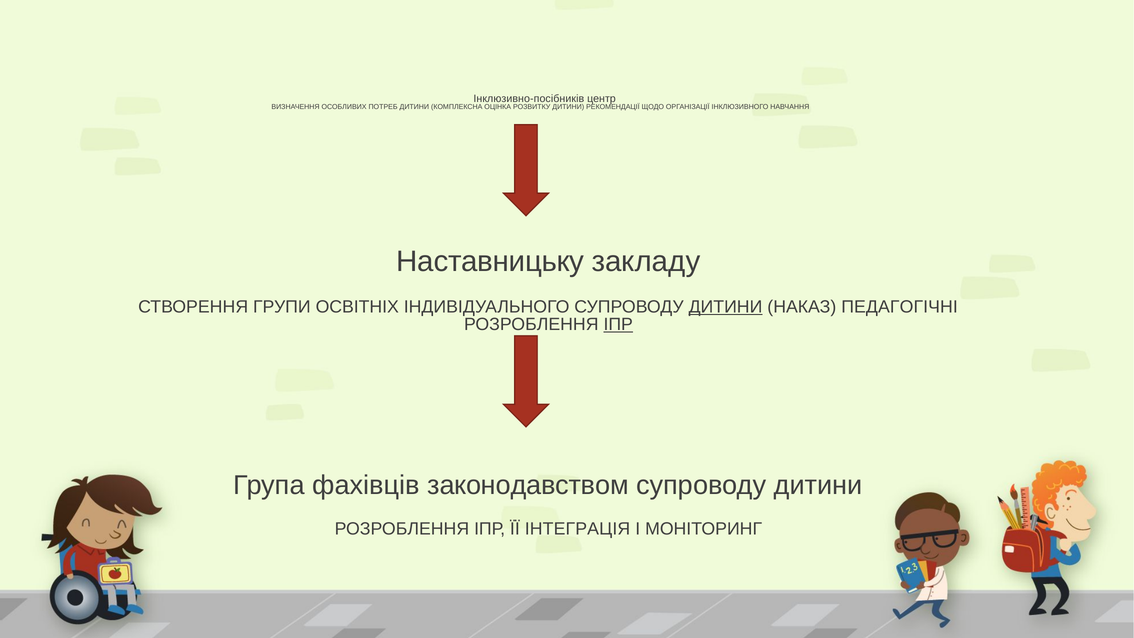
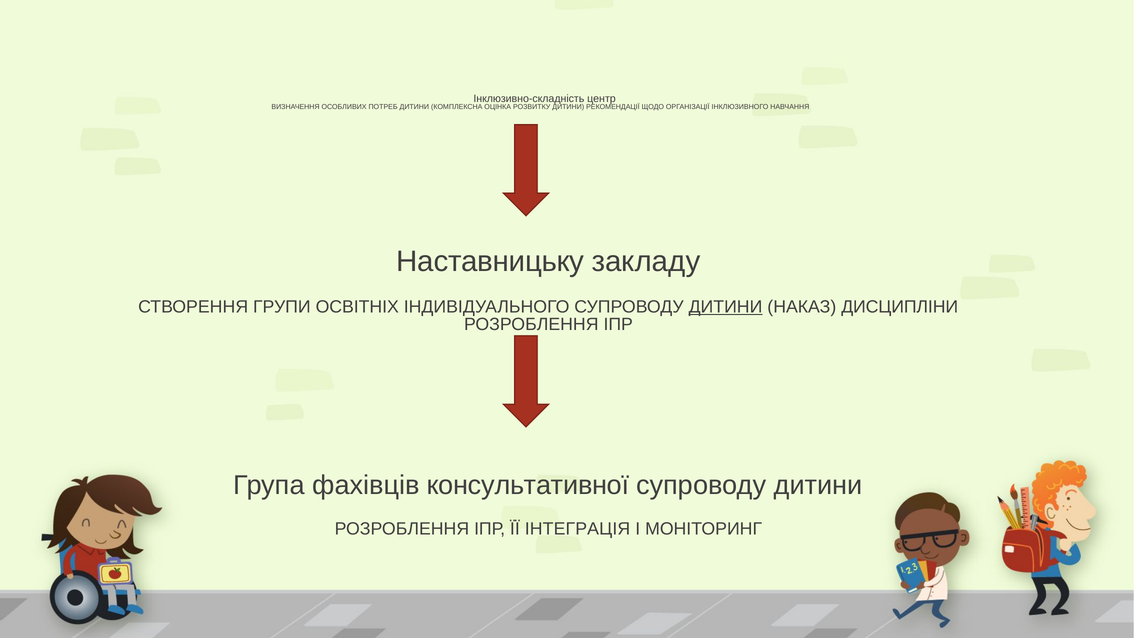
Інклюзивно-посібників: Інклюзивно-посібників -> Інклюзивно-складність (529, 99)
ПЕДАГОГІЧНІ: ПЕДАГОГІЧНІ -> ДИСЦИПЛІНИ (900, 307)
ІПР underline: present -> none (618, 324)
законодавством: законодавством -> консультативної (528, 485)
